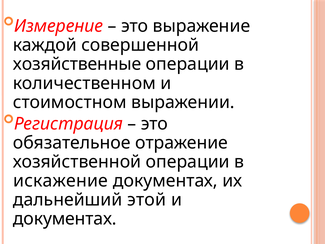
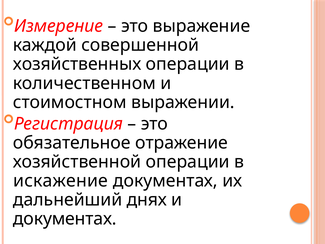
хозяйственные: хозяйственные -> хозяйственных (77, 64)
этой: этой -> днях (147, 200)
